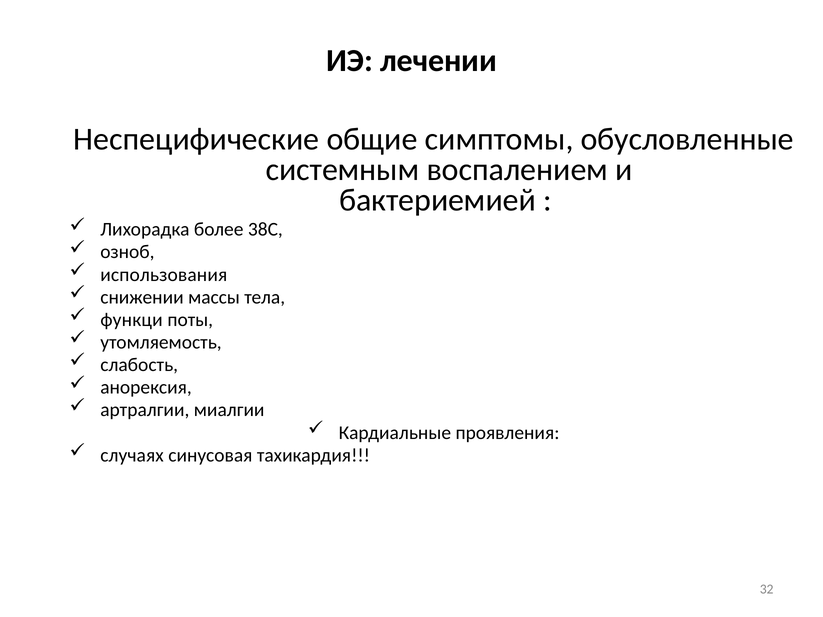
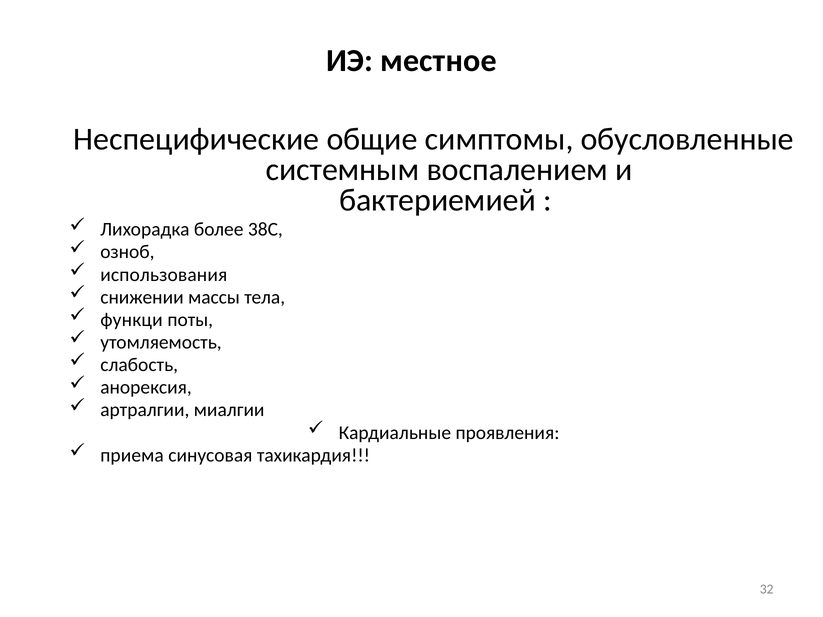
лечении: лечении -> местное (438, 60)
случаях: случаях -> приема (132, 455)
